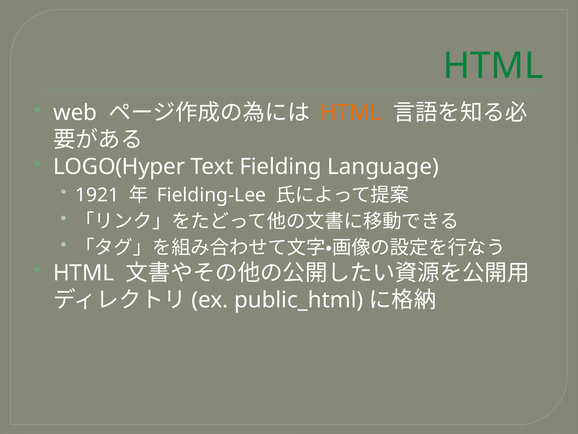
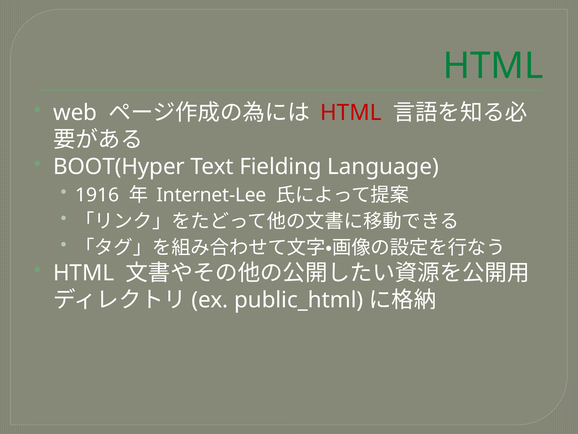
HTML colour: orange -> red (351, 113)
LOGO(Hyper: LOGO(Hyper -> BOOT(Hyper (119, 167)
1921: 1921 -> 1916 (97, 195)
Fielding-Lee: Fielding-Lee -> Internet-Lee (212, 195)
